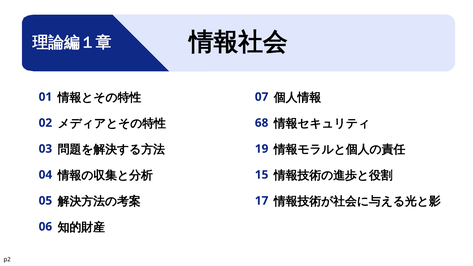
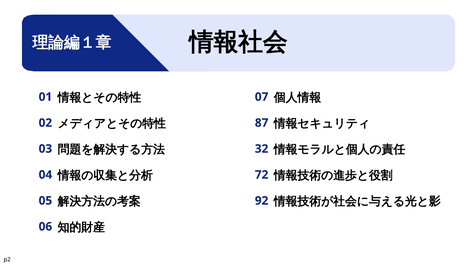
68: 68 -> 87 (262, 123)
19: 19 -> 32 (262, 149)
15: 15 -> 72 (262, 175)
17: 17 -> 92 (262, 201)
